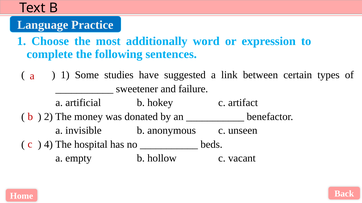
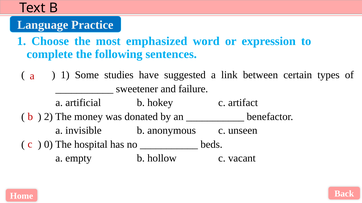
additionally: additionally -> emphasized (157, 41)
4: 4 -> 0 (48, 145)
